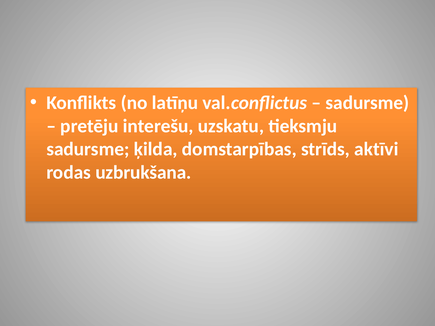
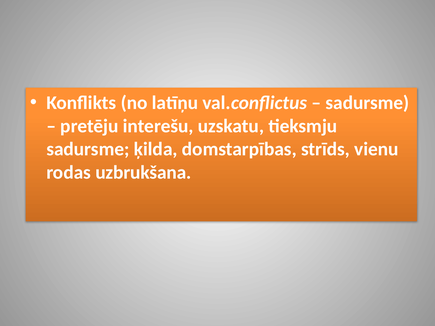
aktīvi: aktīvi -> vienu (376, 149)
